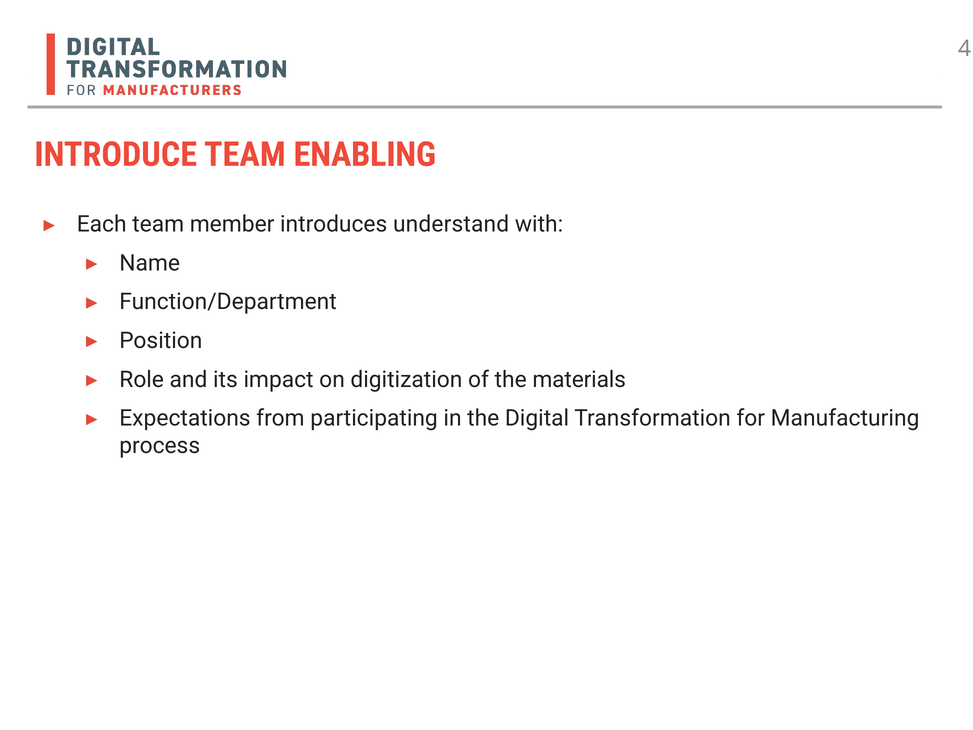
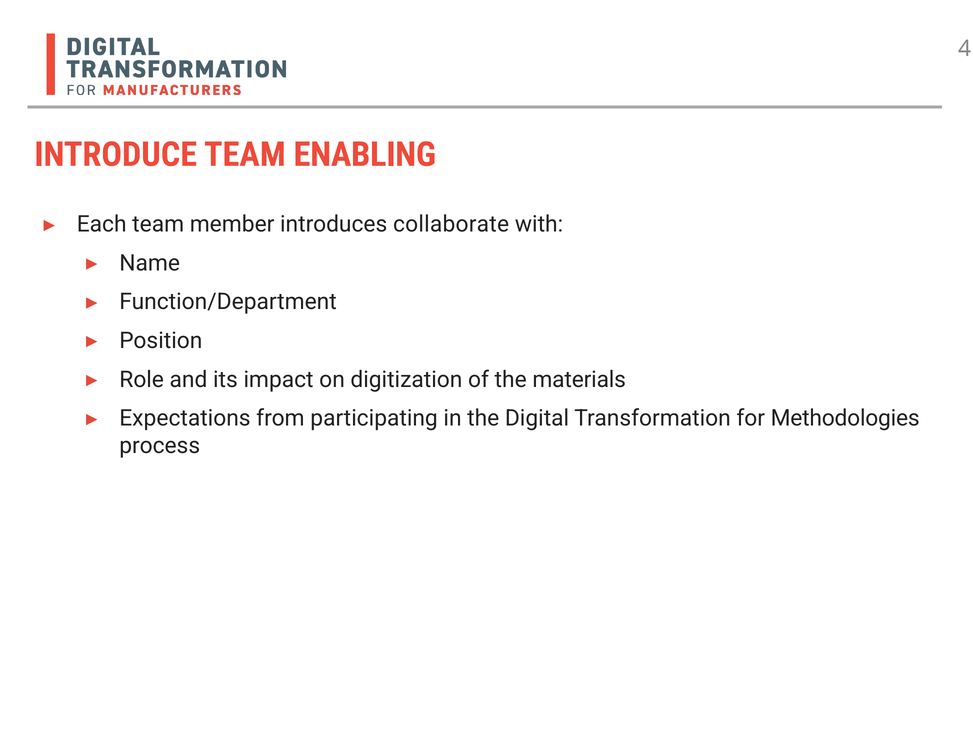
understand: understand -> collaborate (451, 224)
Manufacturing: Manufacturing -> Methodologies (845, 418)
